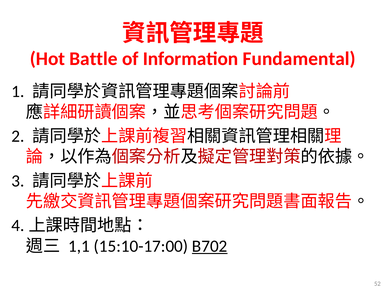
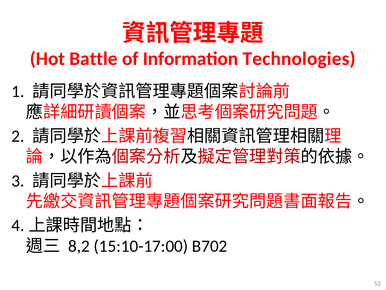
Fundamental: Fundamental -> Technologies (299, 59)
1,1: 1,1 -> 8,2 (79, 246)
B702 underline: present -> none (210, 246)
